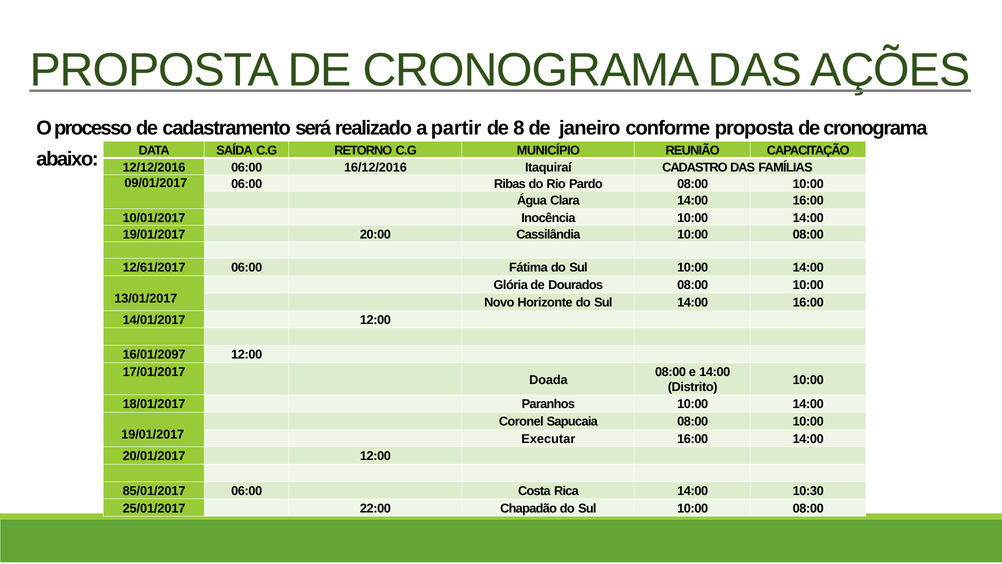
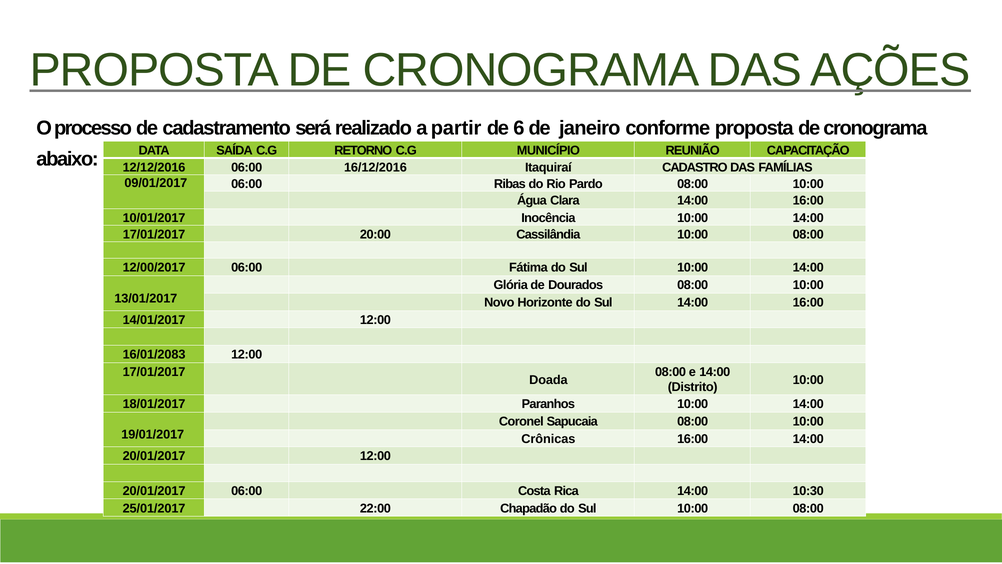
8: 8 -> 6 (519, 128)
19/01/2017: 19/01/2017 -> 17/01/2017 (154, 234)
12/61/2017: 12/61/2017 -> 12/00/2017 (154, 268)
16/01/2097: 16/01/2097 -> 16/01/2083 (154, 354)
Executar: Executar -> Crônicas (548, 439)
85/01/2017: 85/01/2017 -> 20/01/2017 (154, 491)
